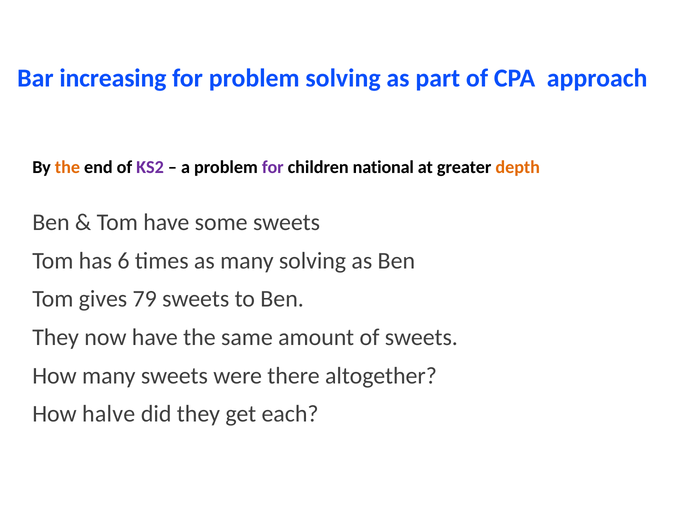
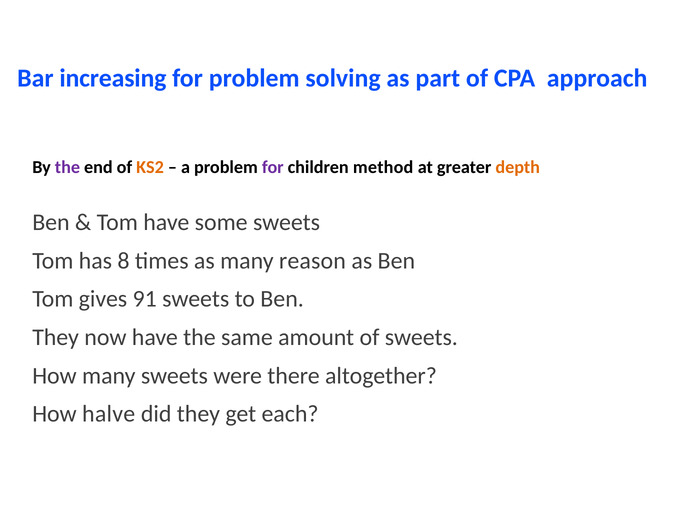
the colour: orange -> purple (67, 167)
KS2 colour: purple -> orange (150, 167)
children national: national -> method (383, 167)
6: 6 -> 8 (124, 261)
many solving: solving -> reason (312, 261)
79: 79 -> 91 (145, 299)
